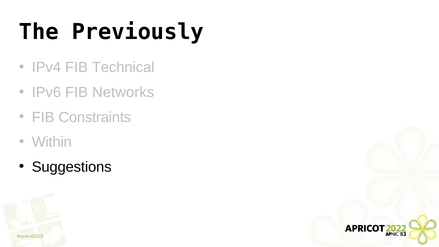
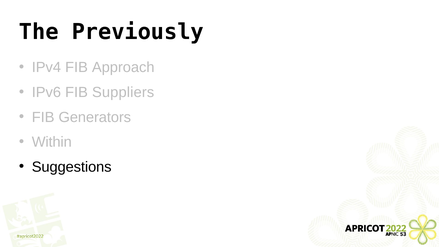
Technical: Technical -> Approach (123, 67)
Networks: Networks -> Suppliers (123, 92)
Constraints: Constraints -> Generators (95, 117)
